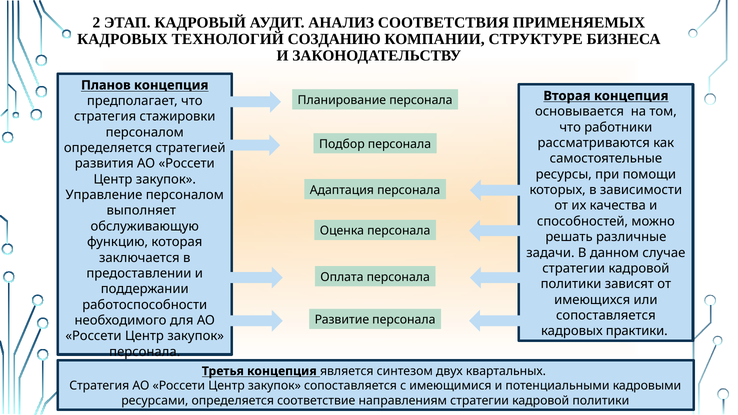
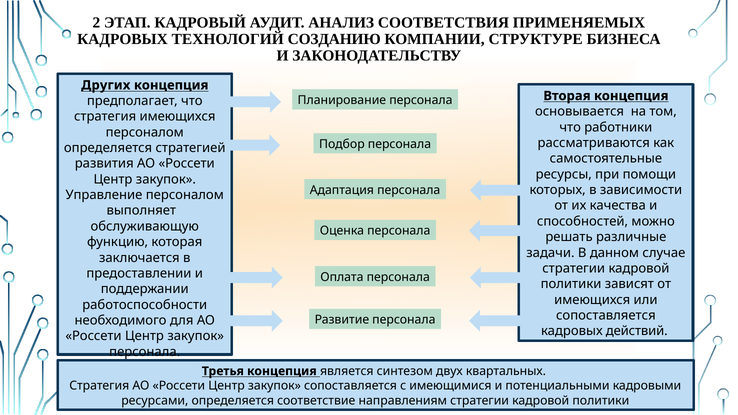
Планов: Планов -> Других (106, 85)
стратегия стажировки: стажировки -> имеющихся (178, 117)
практики: практики -> действий (637, 331)
